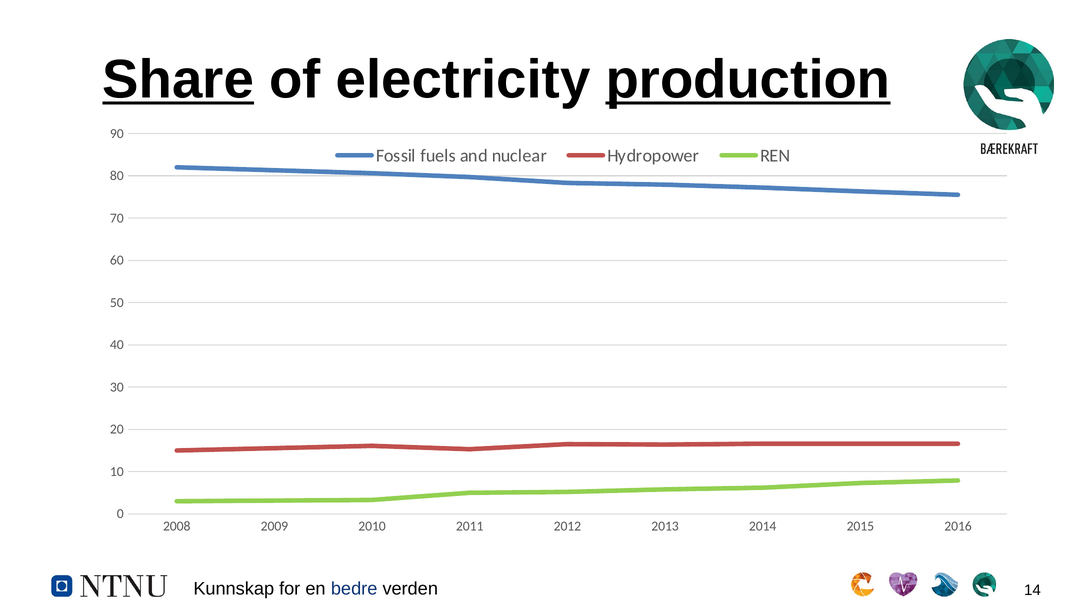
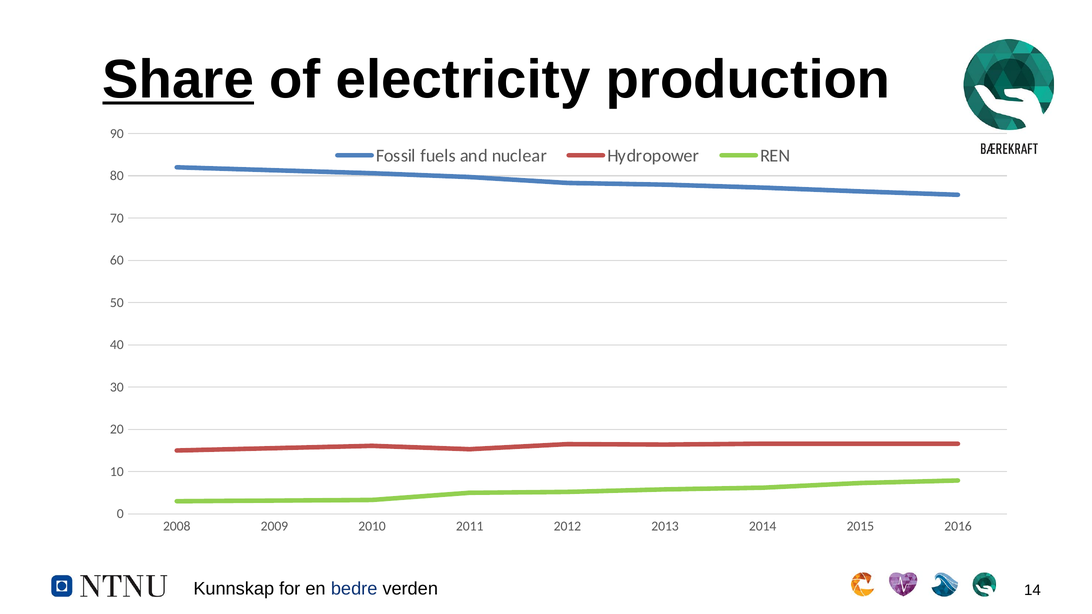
production underline: present -> none (748, 80)
